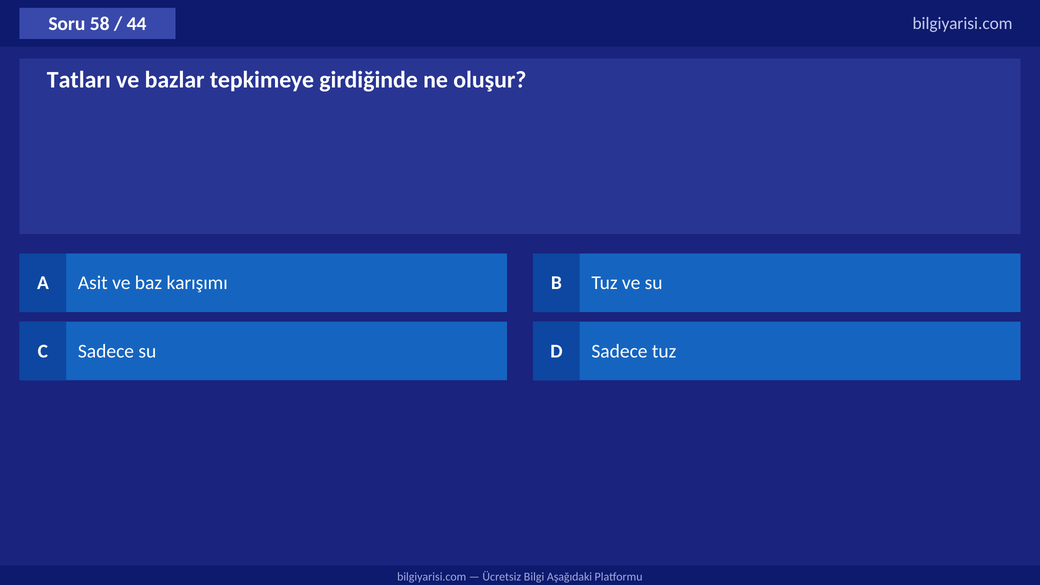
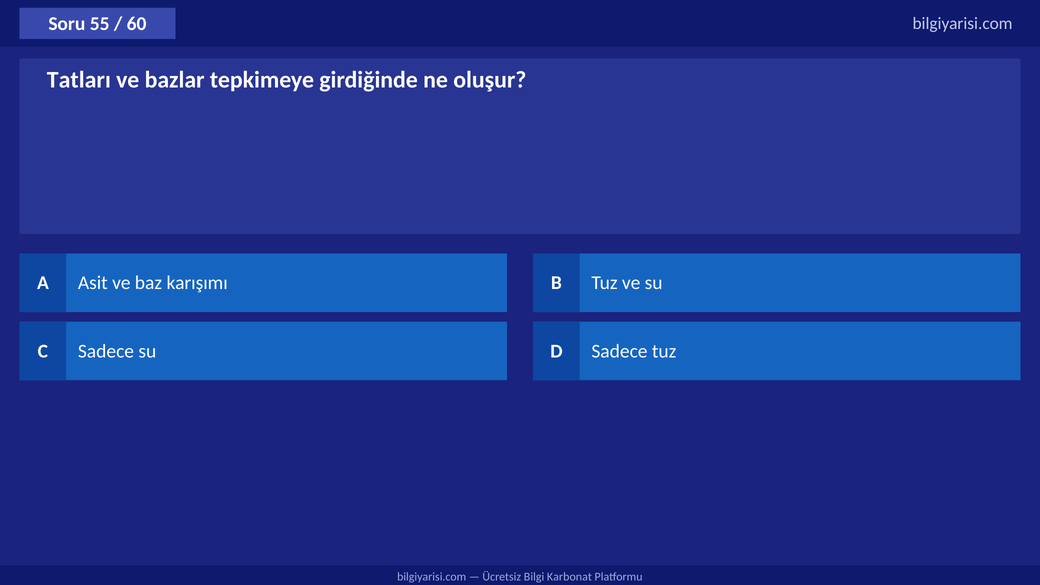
58: 58 -> 55 (100, 24)
44: 44 -> 60 (137, 24)
Aşağıdaki: Aşağıdaki -> Karbonat (569, 577)
